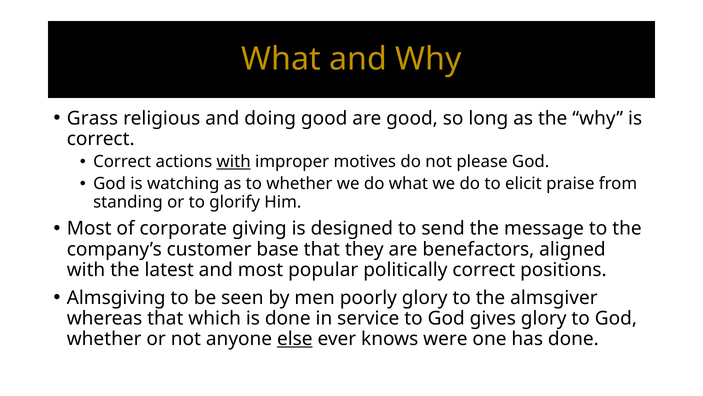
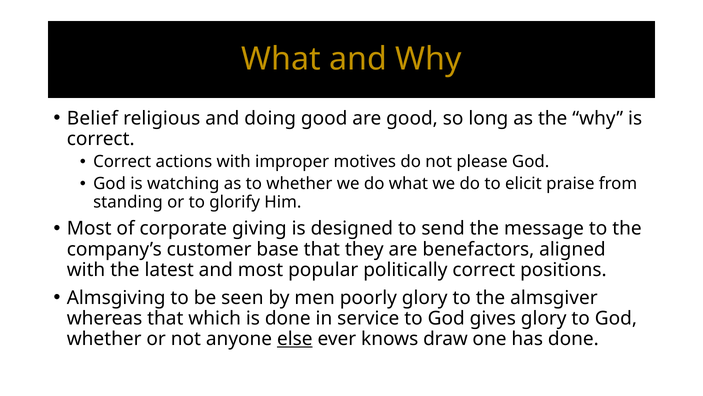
Grass: Grass -> Belief (92, 118)
with underline: present -> none (234, 162)
were: were -> draw (445, 338)
